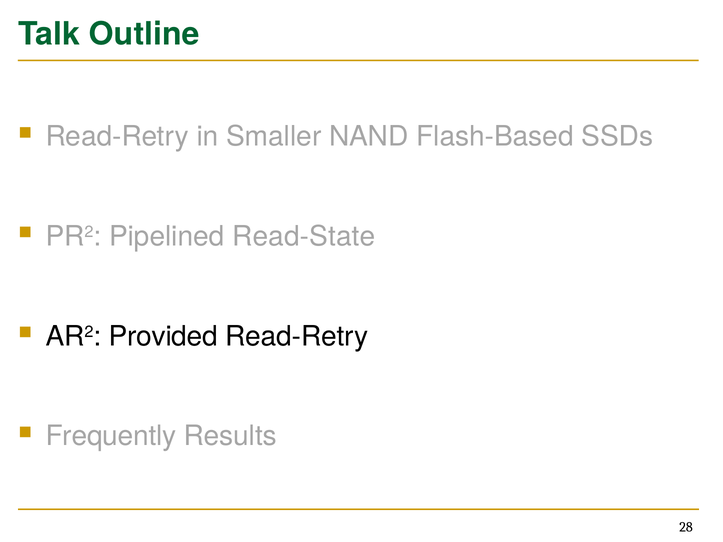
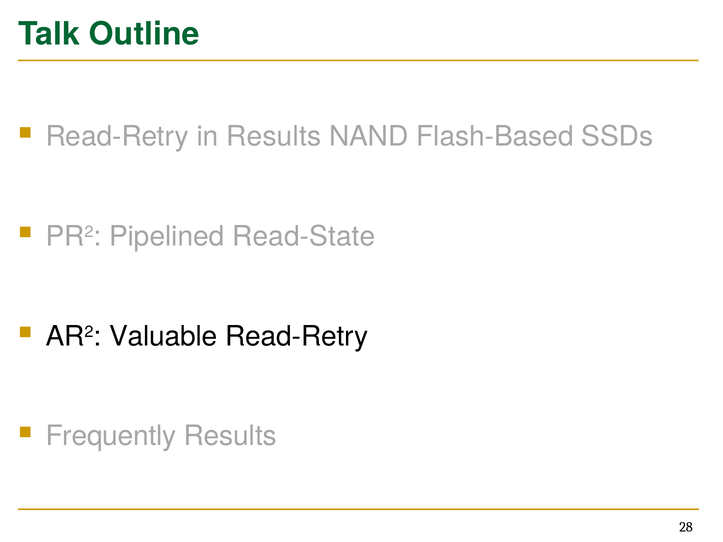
in Smaller: Smaller -> Results (274, 137)
Provided: Provided -> Valuable (163, 337)
